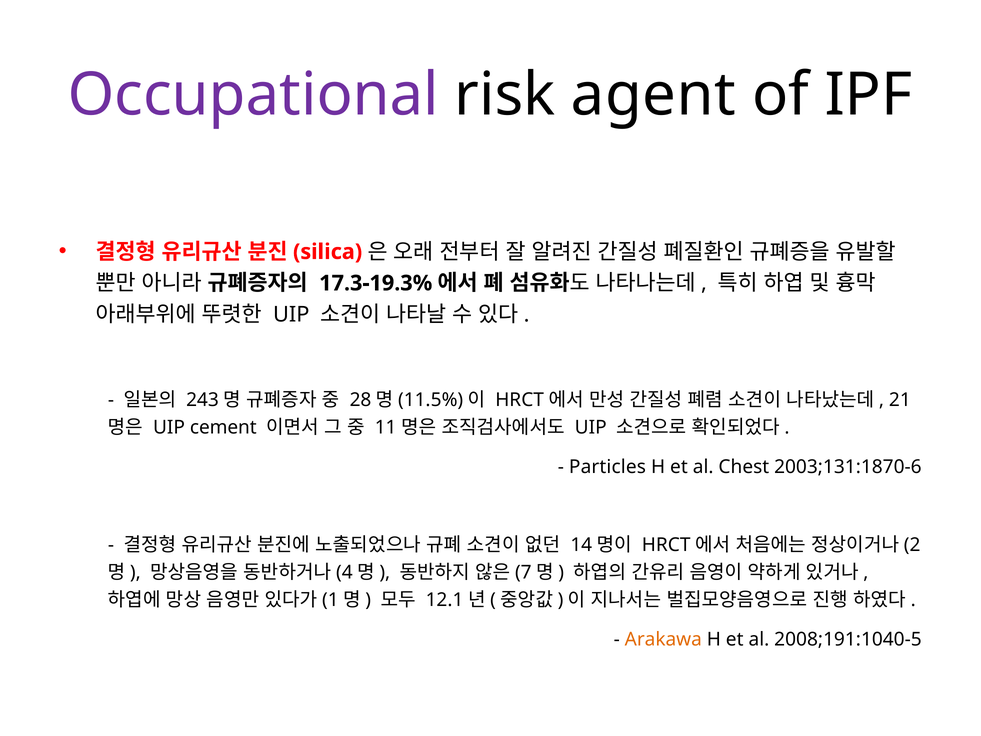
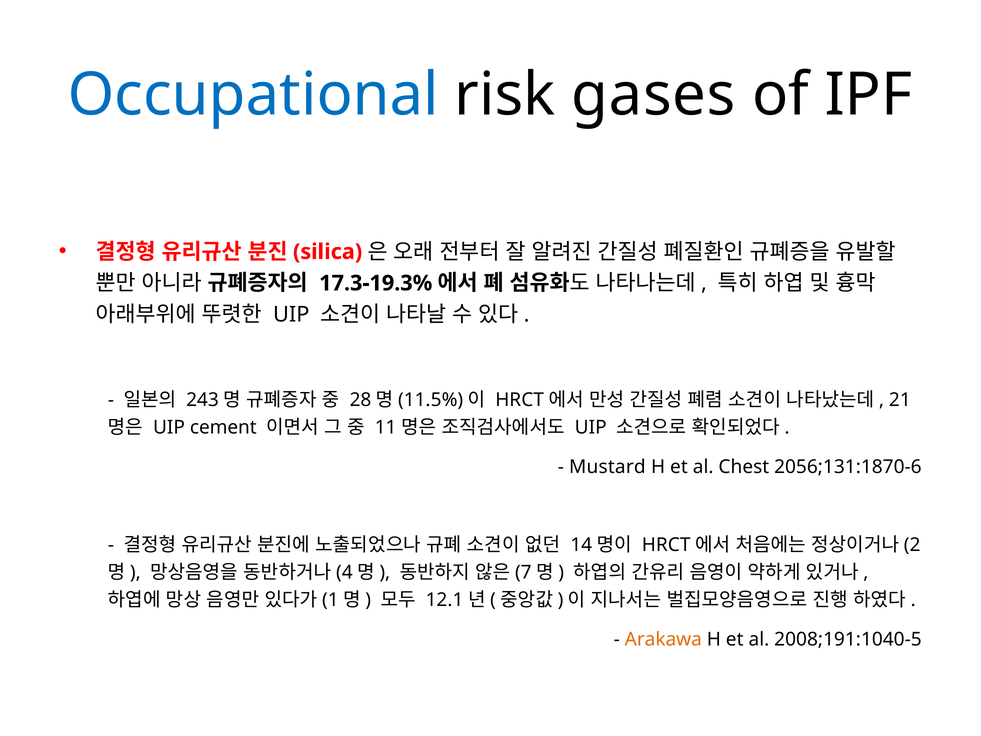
Occupational colour: purple -> blue (253, 95)
agent: agent -> gases (653, 95)
Particles: Particles -> Mustard (607, 467)
2003;131:1870-6: 2003;131:1870-6 -> 2056;131:1870-6 (848, 467)
